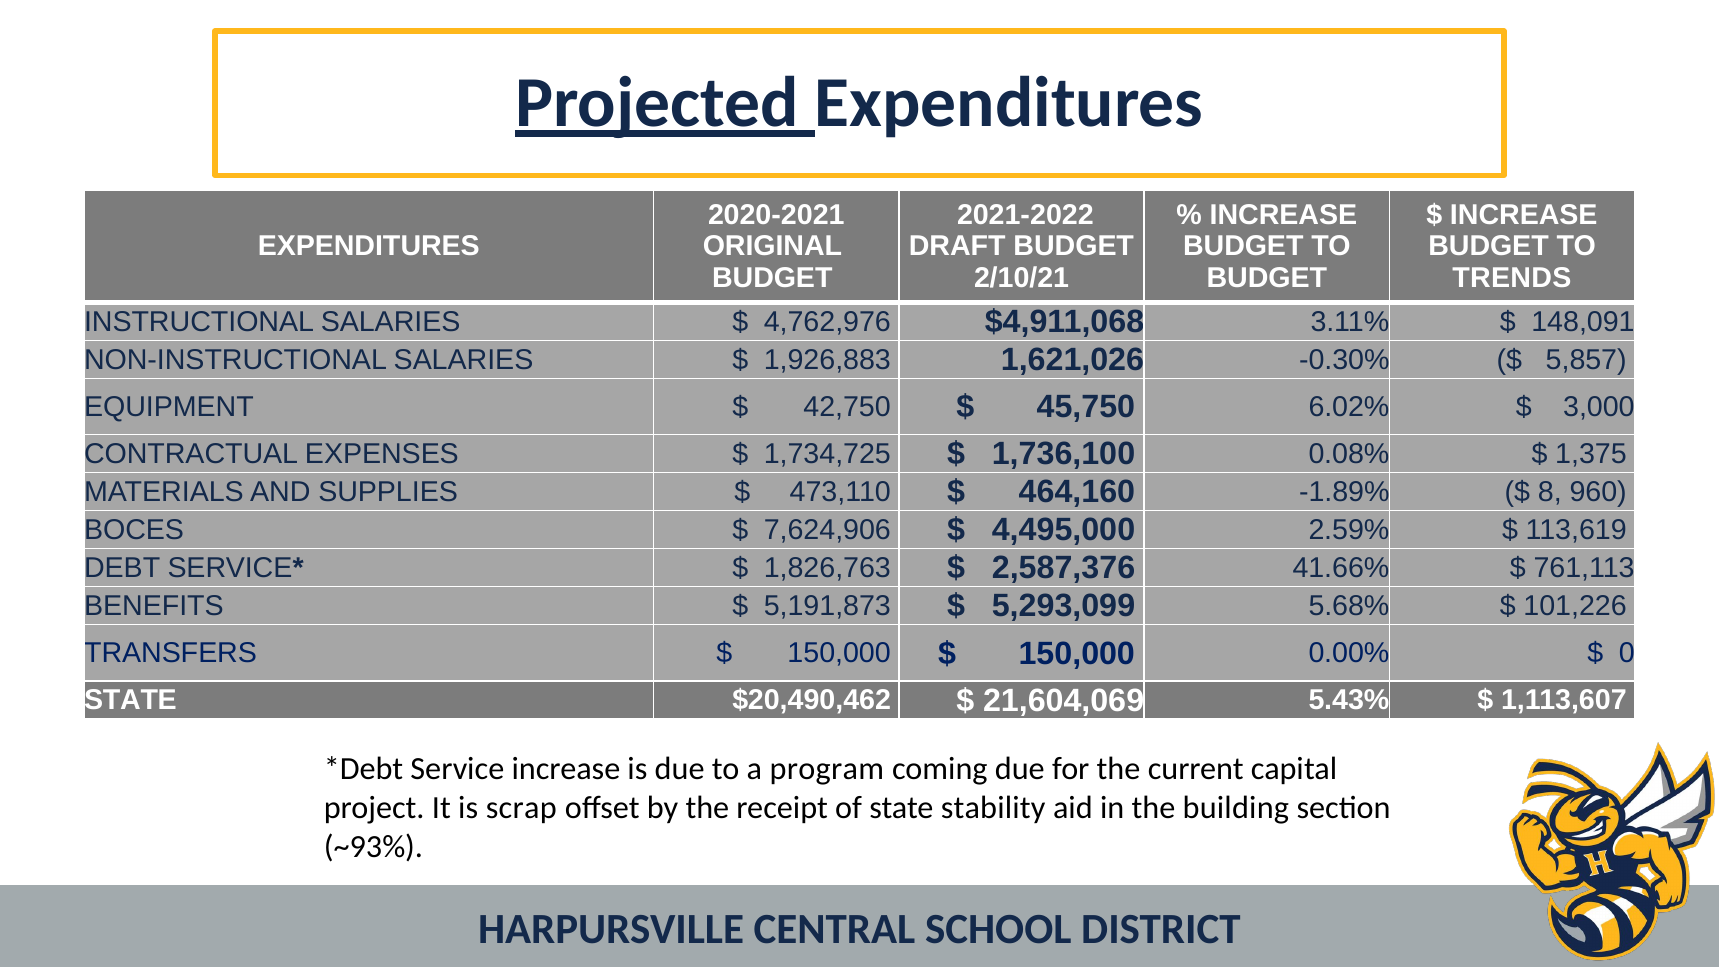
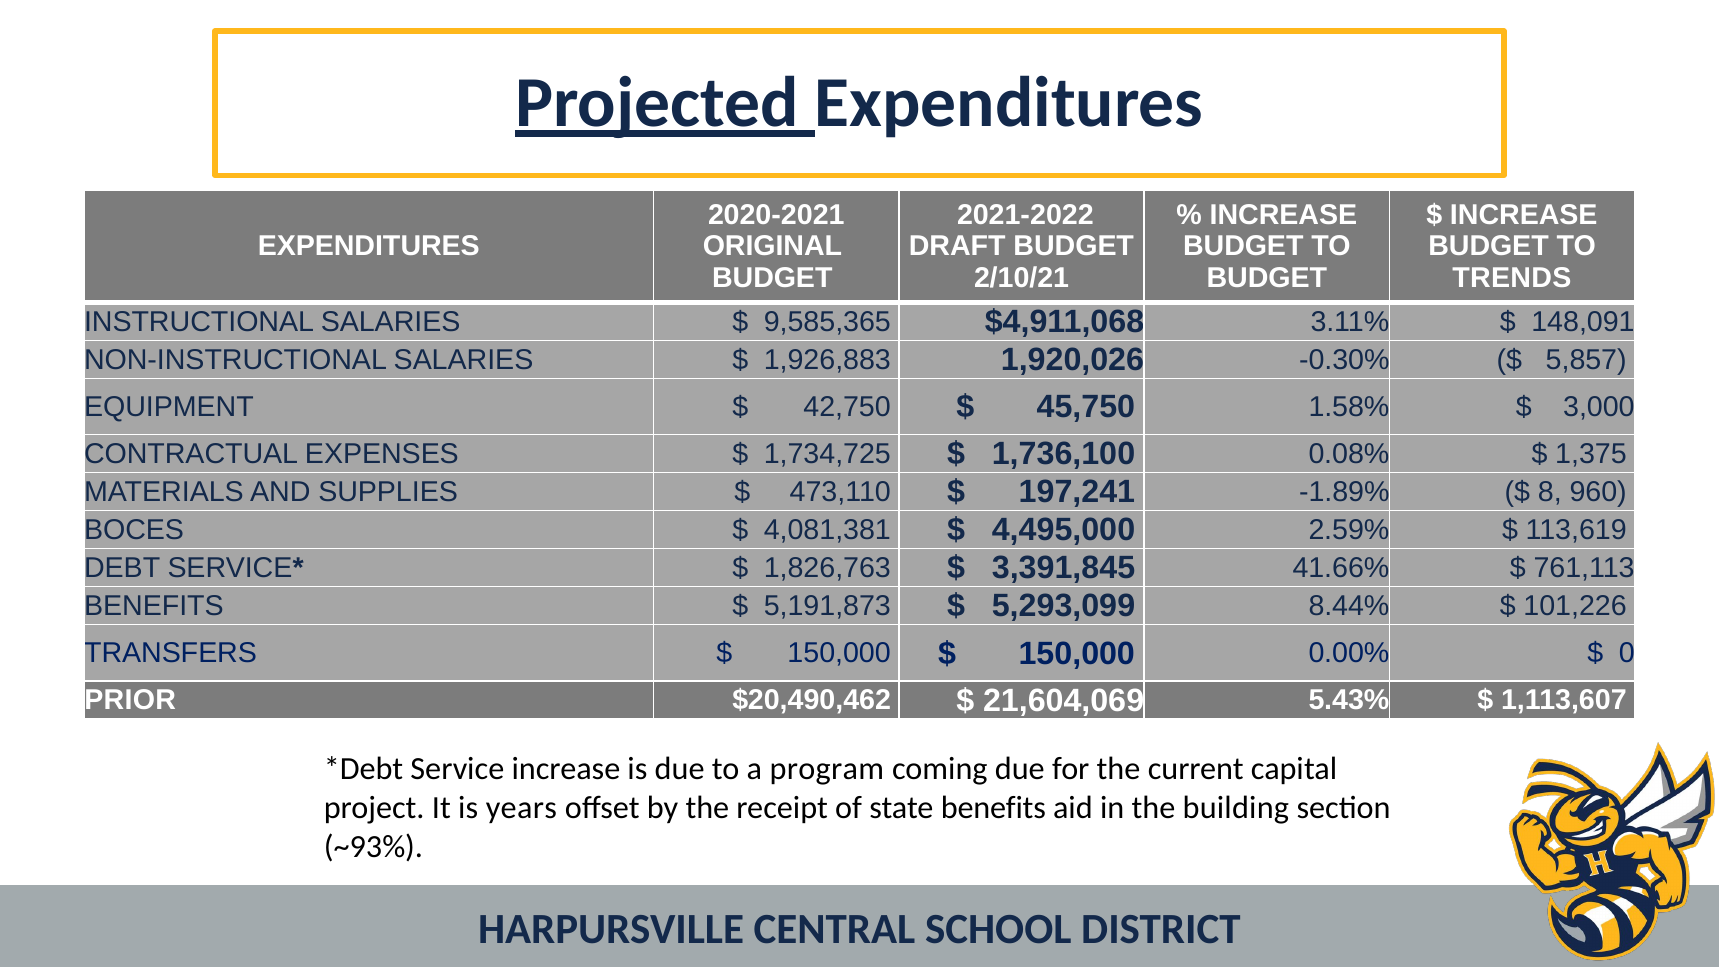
4,762,976: 4,762,976 -> 9,585,365 (827, 322)
1,621,026: 1,621,026 -> 1,920,026 (1072, 360)
6.02%: 6.02% -> 1.58% (1349, 407)
464,160: 464,160 -> 197,241 (1077, 492)
7,624,906: 7,624,906 -> 4,081,381 (827, 530)
2,587,376: 2,587,376 -> 3,391,845 (1064, 568)
5.68%: 5.68% -> 8.44% (1349, 606)
STATE: STATE -> PRIOR (130, 700)
scrap: scrap -> years (521, 808)
state stability: stability -> benefits (993, 808)
